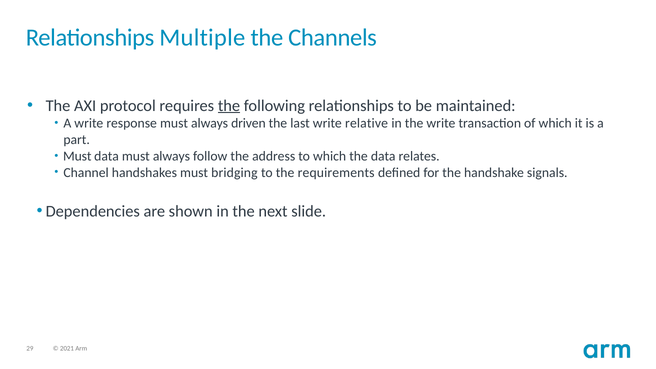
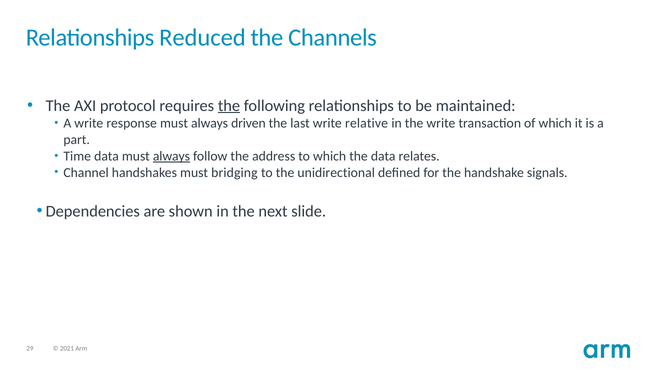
Multiple: Multiple -> Reduced (202, 38)
Must: Must -> Time (77, 156)
always underline: none -> present (171, 156)
requirements: requirements -> unidirectional (336, 173)
